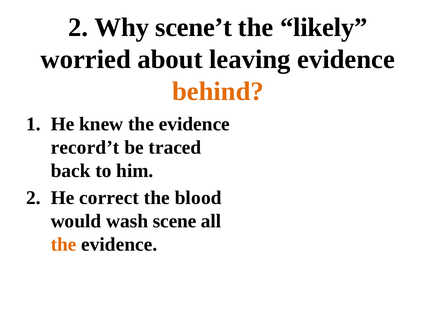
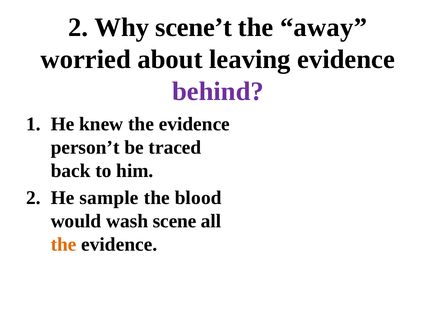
likely: likely -> away (324, 27)
behind colour: orange -> purple (218, 91)
record’t: record’t -> person’t (85, 147)
correct: correct -> sample (109, 198)
